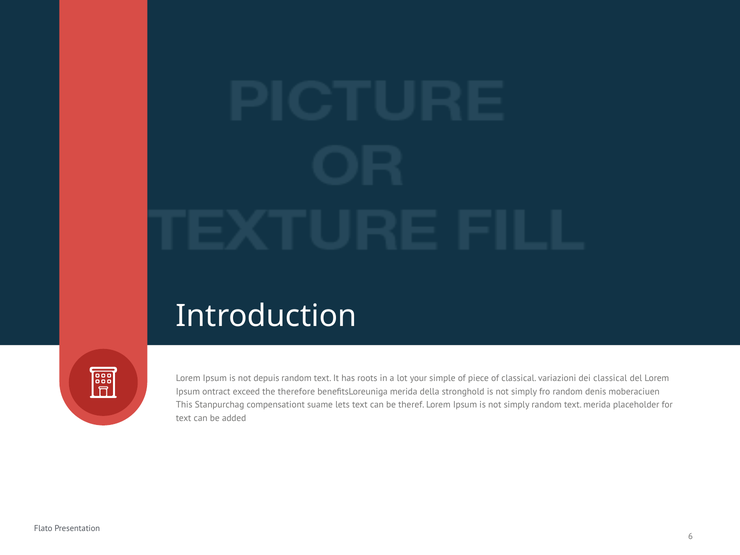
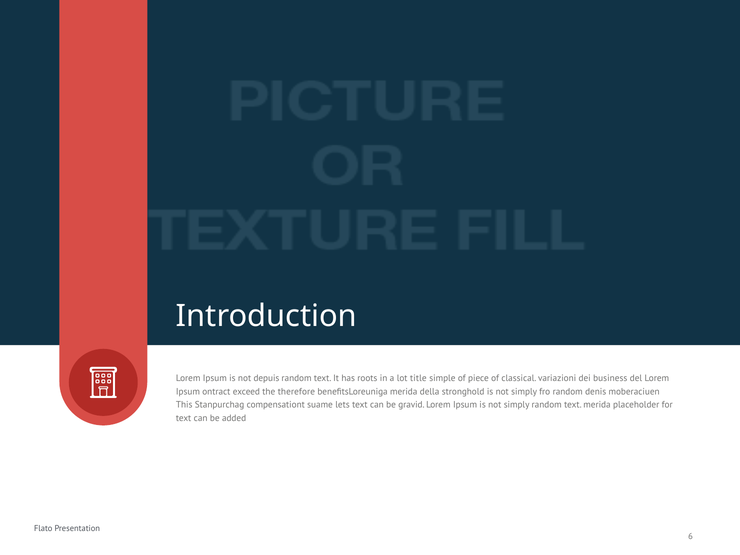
your: your -> title (418, 378)
dei classical: classical -> business (610, 378)
theref: theref -> gravid (411, 405)
